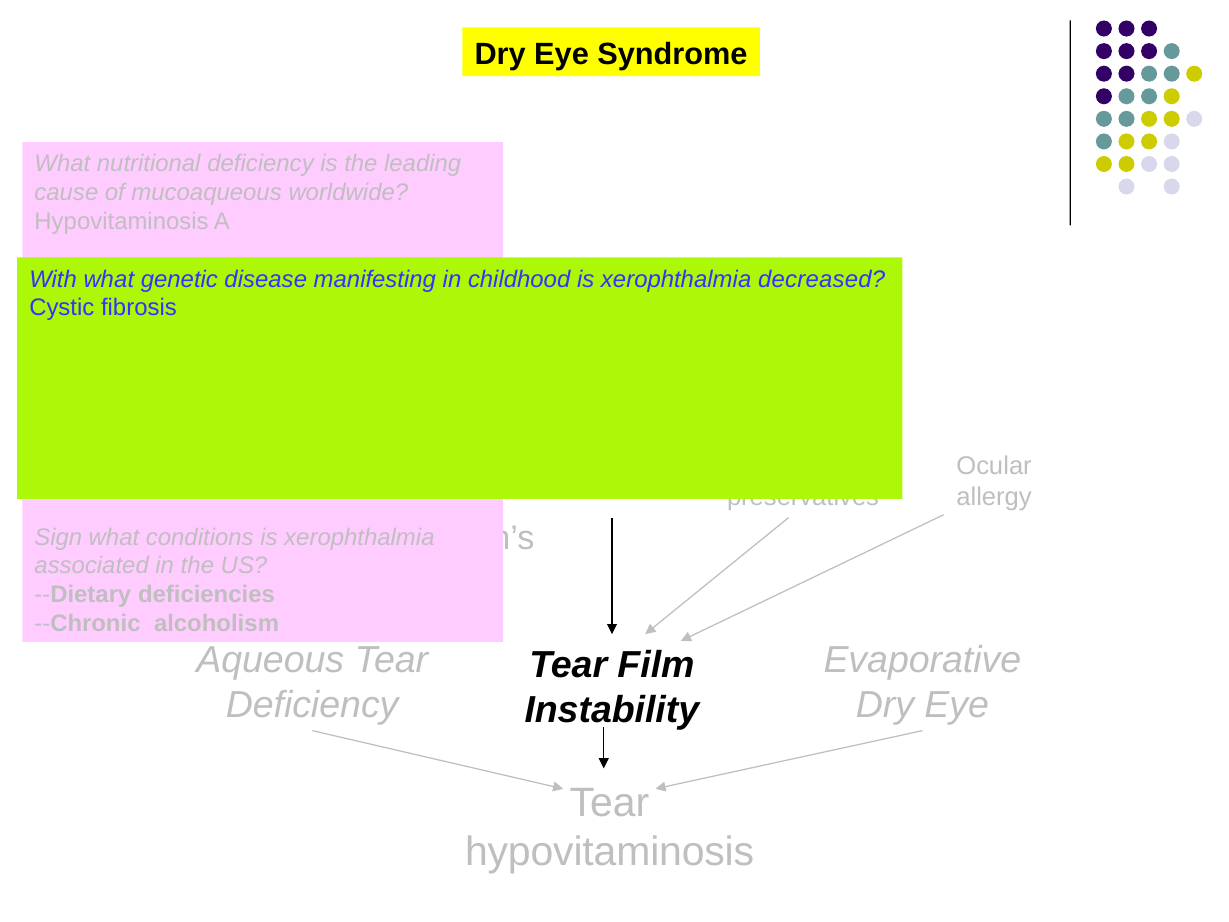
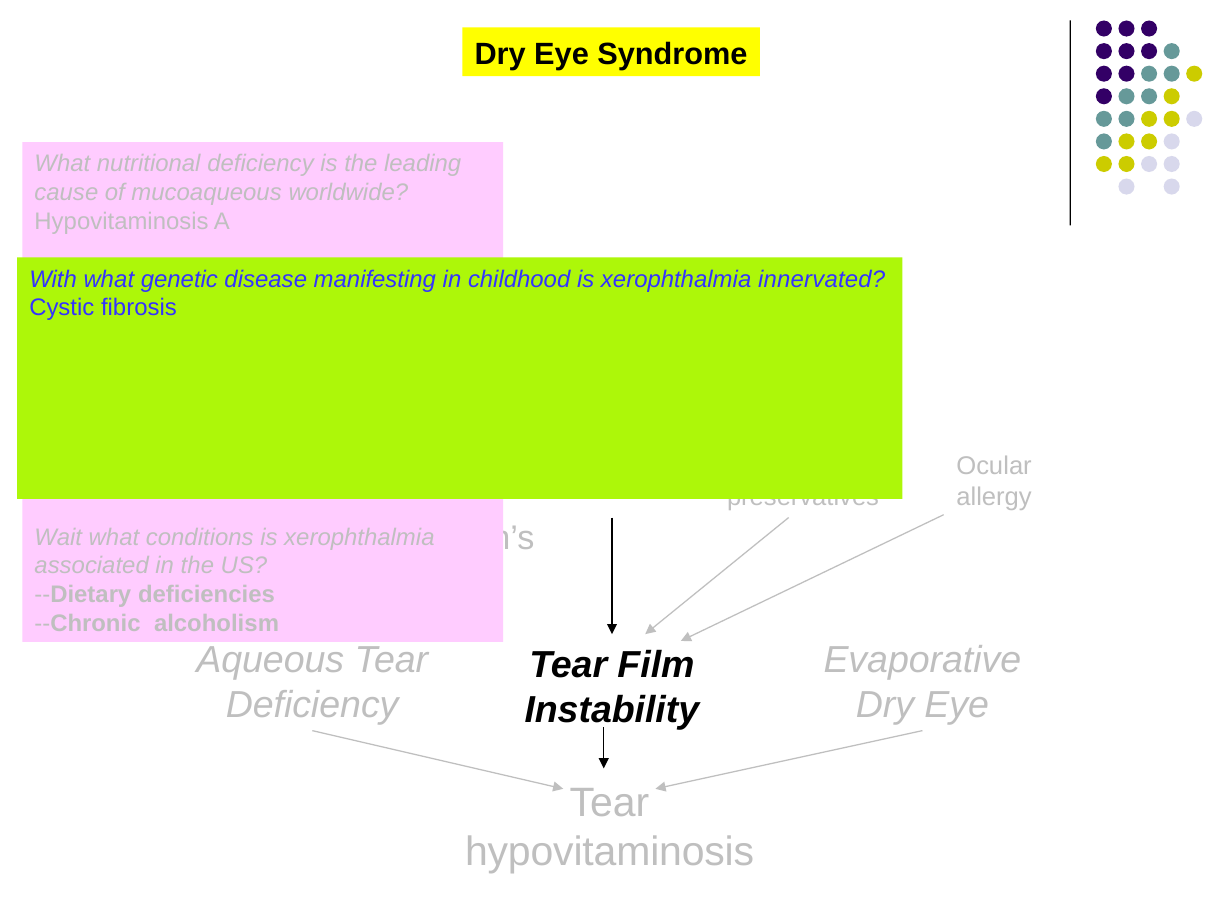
decreased: decreased -> innervated (822, 279)
Sign: Sign -> Wait (58, 537)
